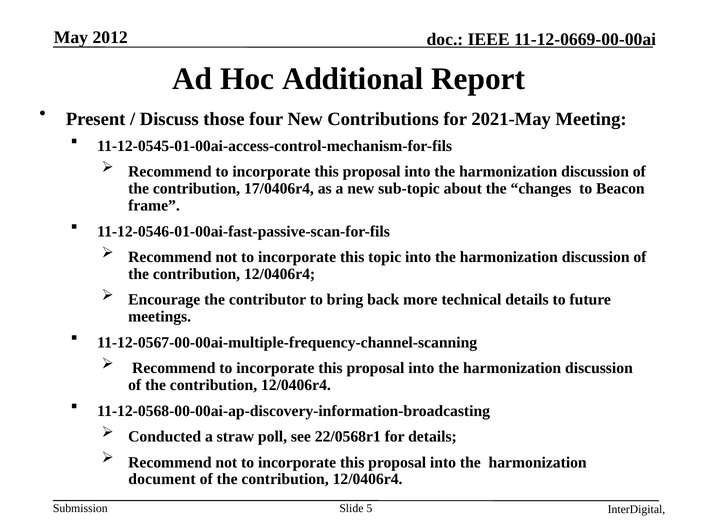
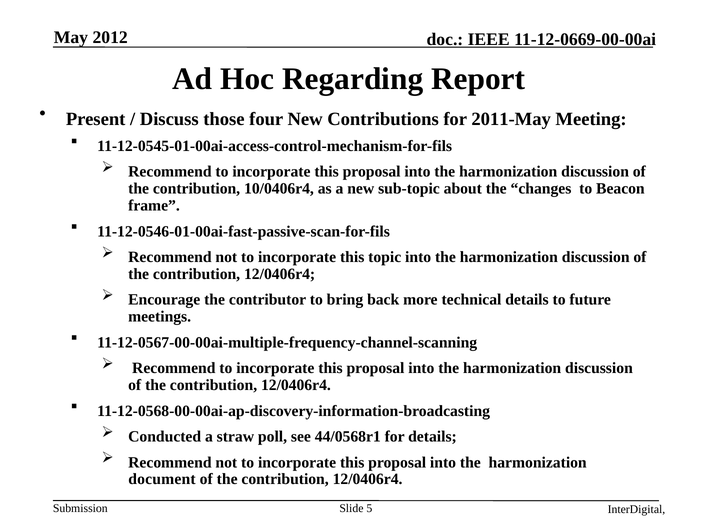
Additional: Additional -> Regarding (353, 79)
2021-May: 2021-May -> 2011-May (511, 119)
17/0406r4: 17/0406r4 -> 10/0406r4 (279, 189)
22/0568r1: 22/0568r1 -> 44/0568r1 (348, 436)
